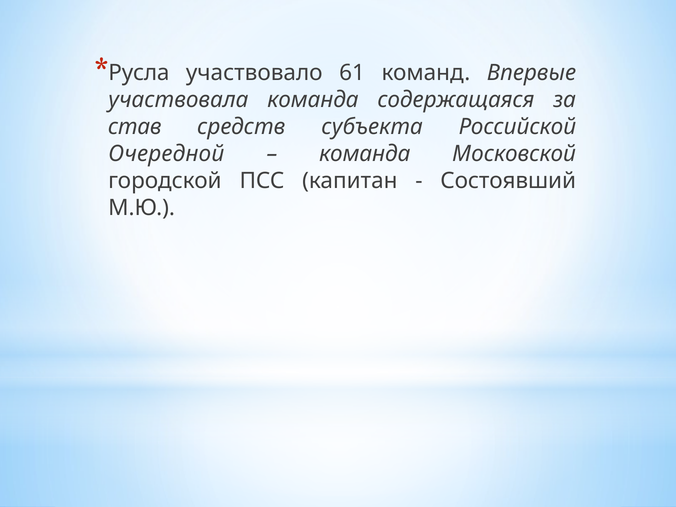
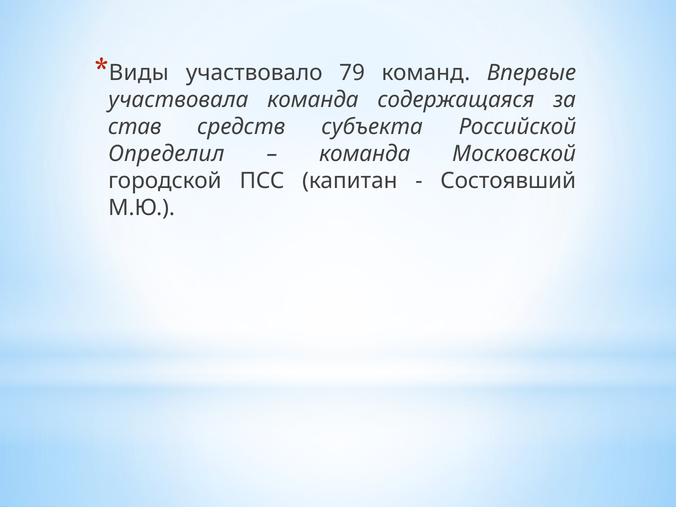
Русла: Русла -> Виды (139, 73)
61: 61 -> 79 (352, 73)
Очередной: Очередной -> Определил (166, 154)
